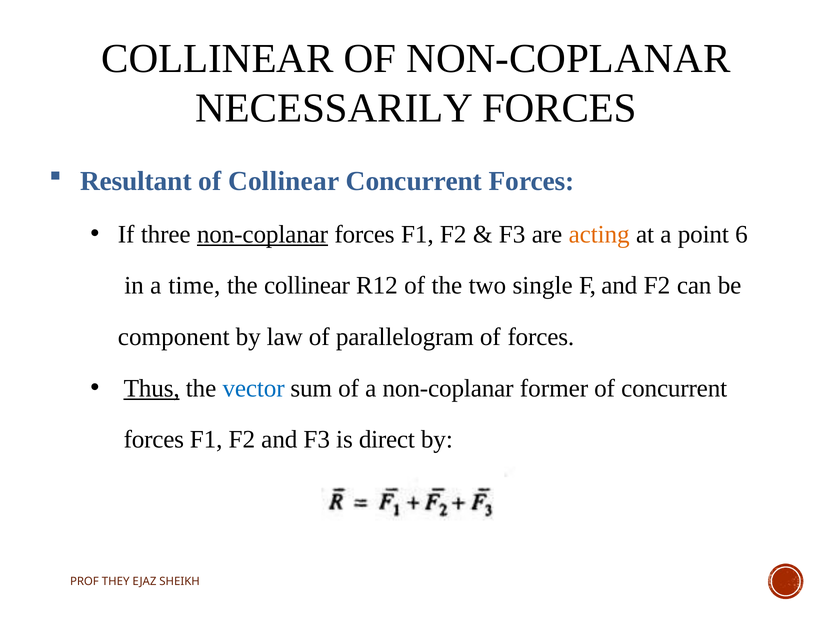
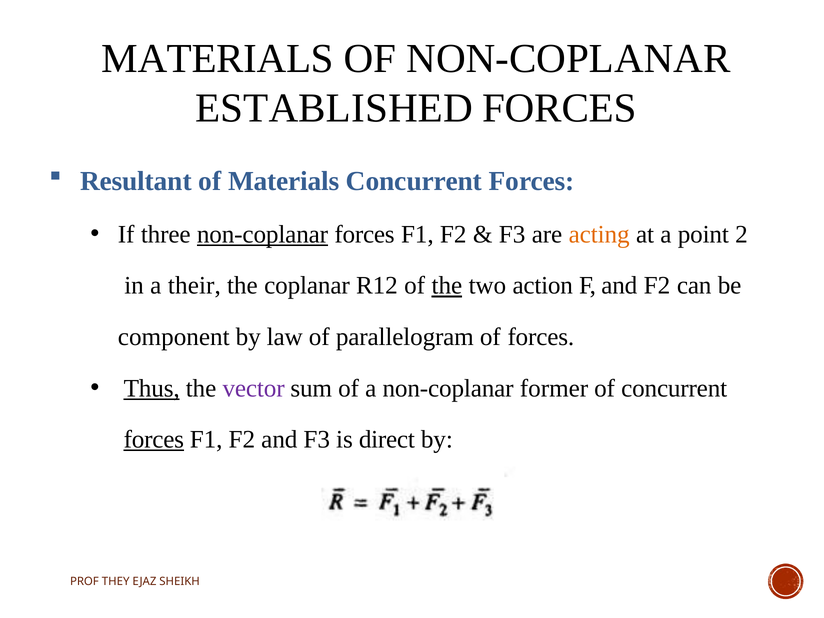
COLLINEAR: COLLINEAR -> MATERIALS (218, 59)
NECESSARILY: NECESSARILY -> ESTABLISHED (334, 108)
of Collinear: Collinear -> Materials (284, 181)
6: 6 -> 2 (742, 234)
time: time -> their (194, 286)
the collinear: collinear -> coplanar (307, 286)
the underline: none -> present (447, 286)
single: single -> action (543, 286)
vector colour: blue -> purple (254, 388)
forces underline: none -> present (154, 440)
